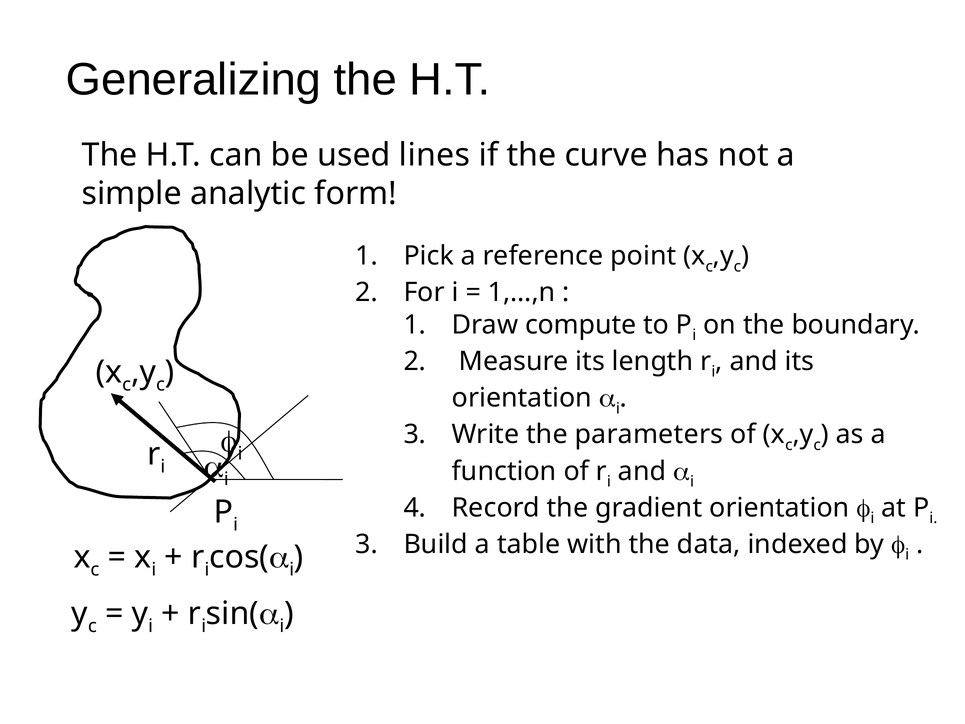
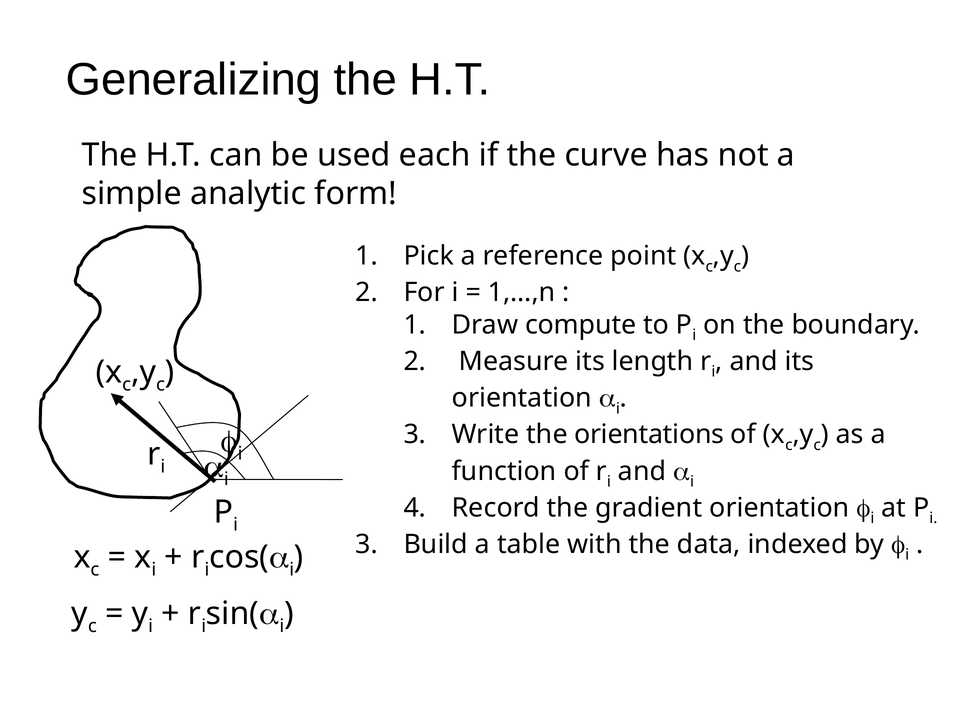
lines: lines -> each (435, 155)
parameters: parameters -> orientations (649, 434)
